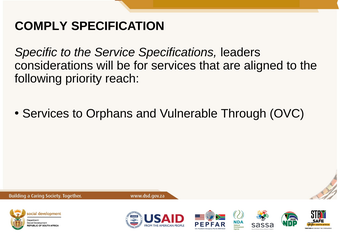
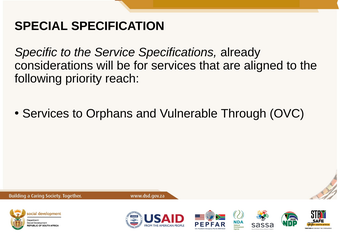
COMPLY: COMPLY -> SPECIAL (41, 26)
leaders: leaders -> already (240, 53)
